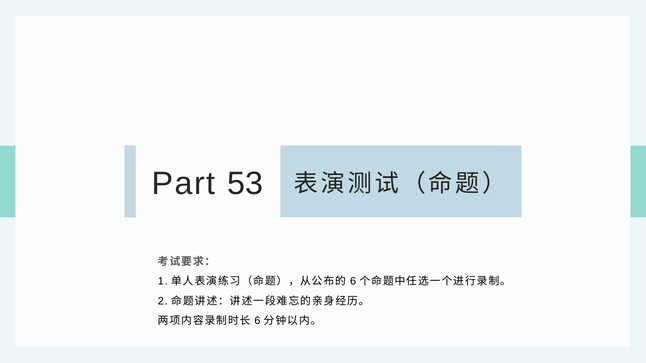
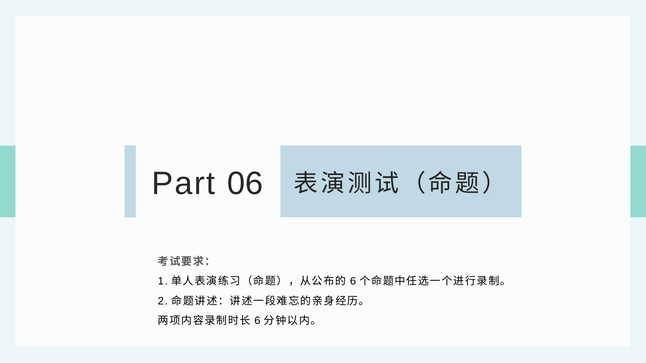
53: 53 -> 06 (245, 184)
